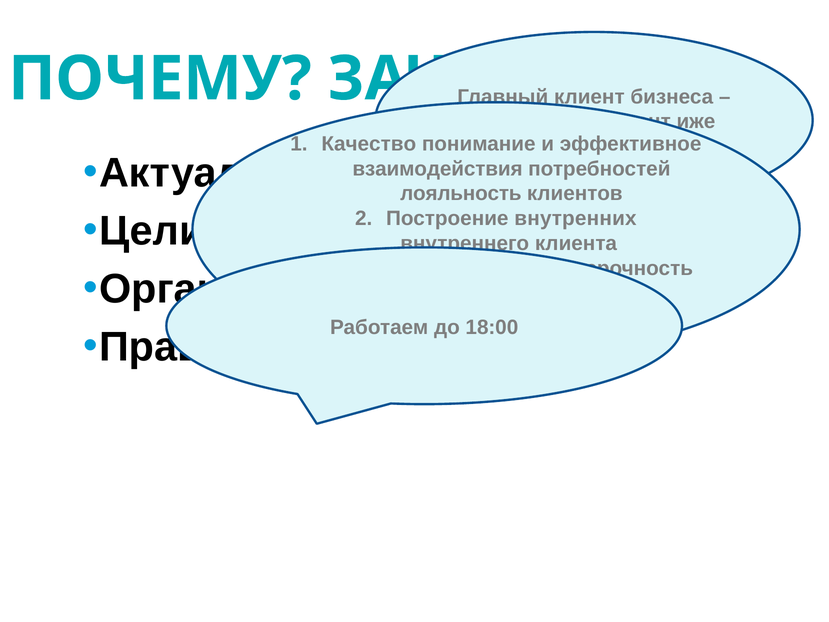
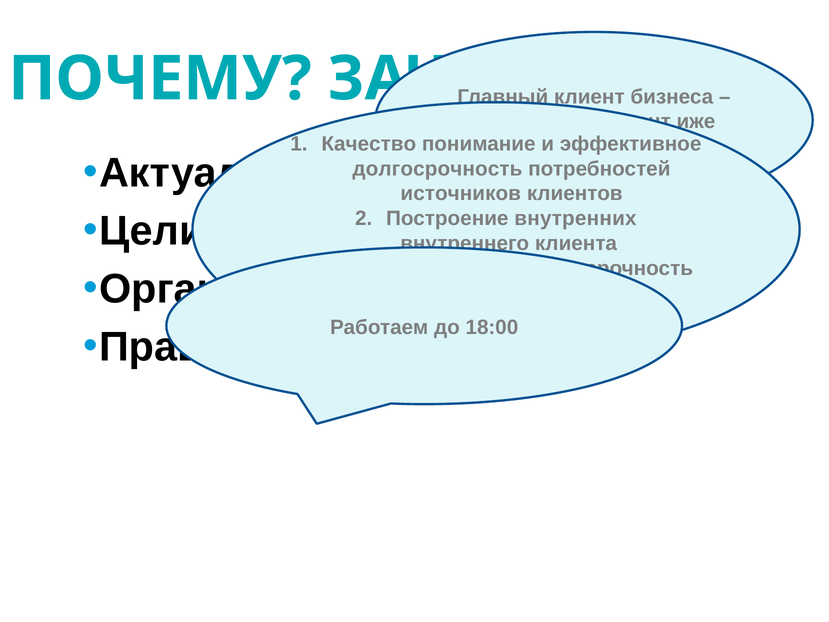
взаимодействия: взаимодействия -> долгосрочность (437, 169)
лояльность: лояльность -> источников (461, 193)
